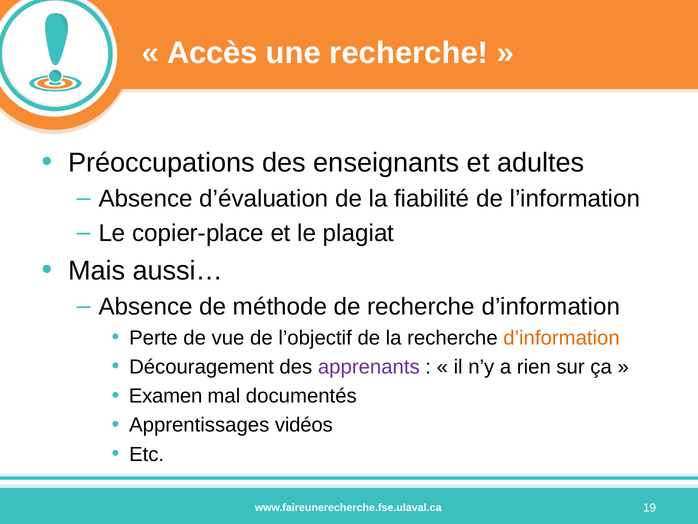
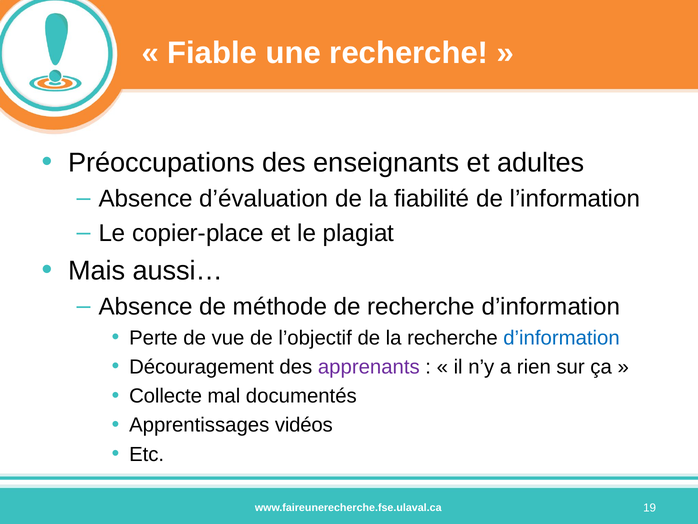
Accès: Accès -> Fiable (212, 53)
d’information colour: orange -> blue (562, 338)
Examen: Examen -> Collecte (166, 396)
